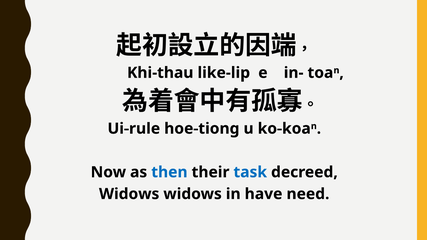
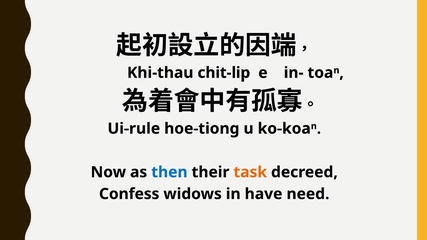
like-lip: like-lip -> chit-lip (224, 73)
task colour: blue -> orange (250, 172)
Widows: Widows -> Confess (129, 194)
